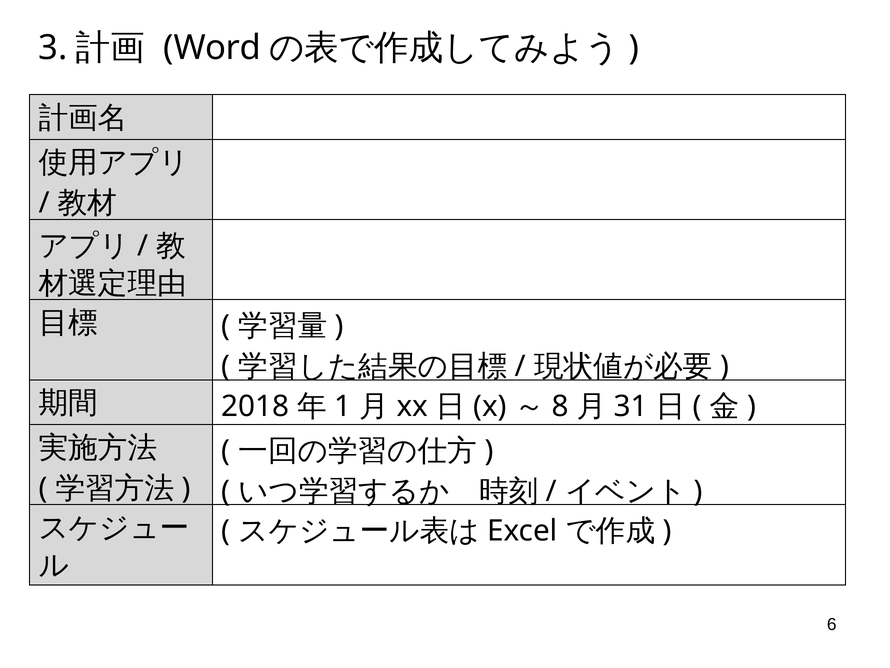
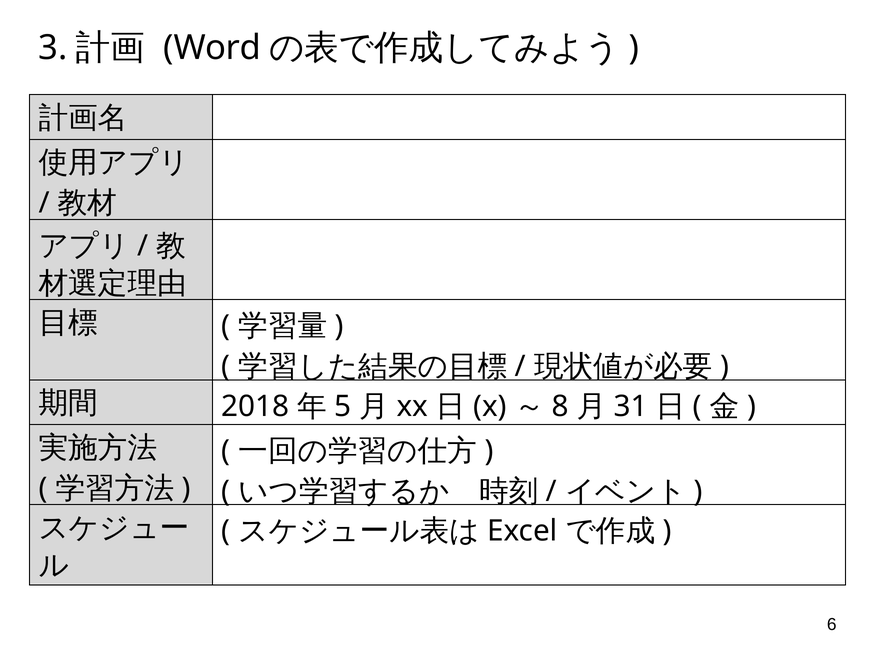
1: 1 -> 5 (343, 406)
